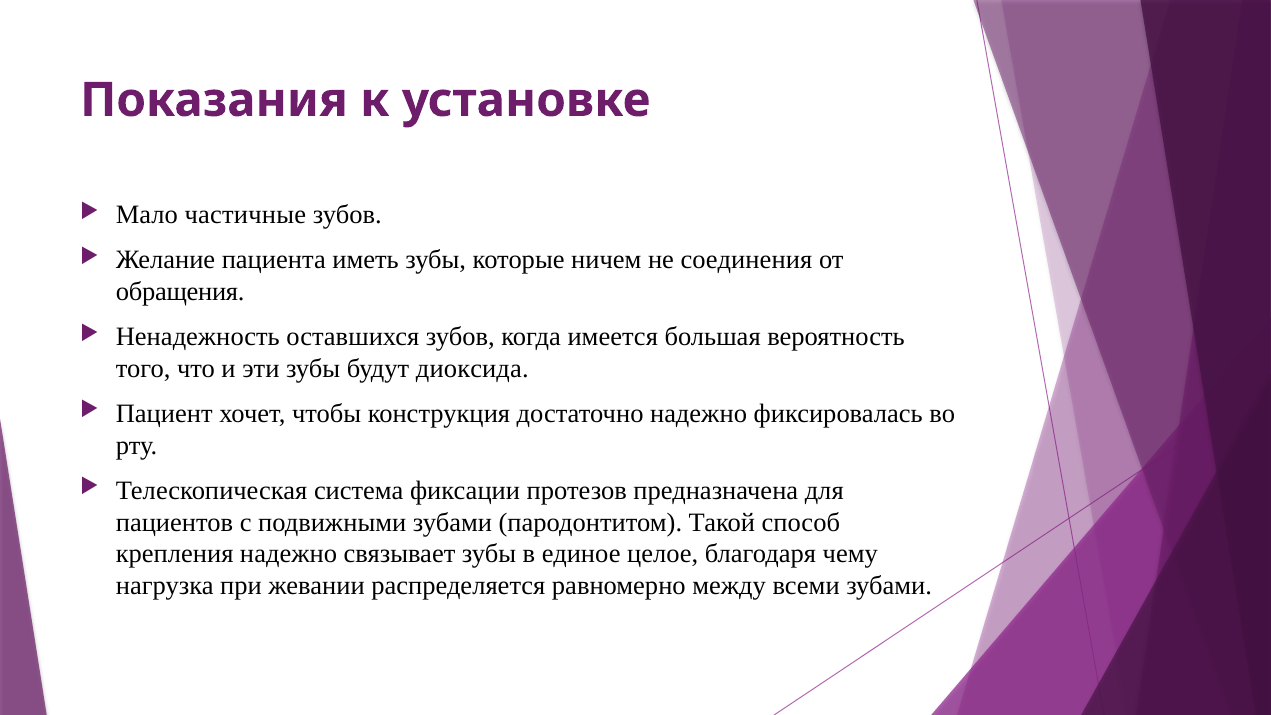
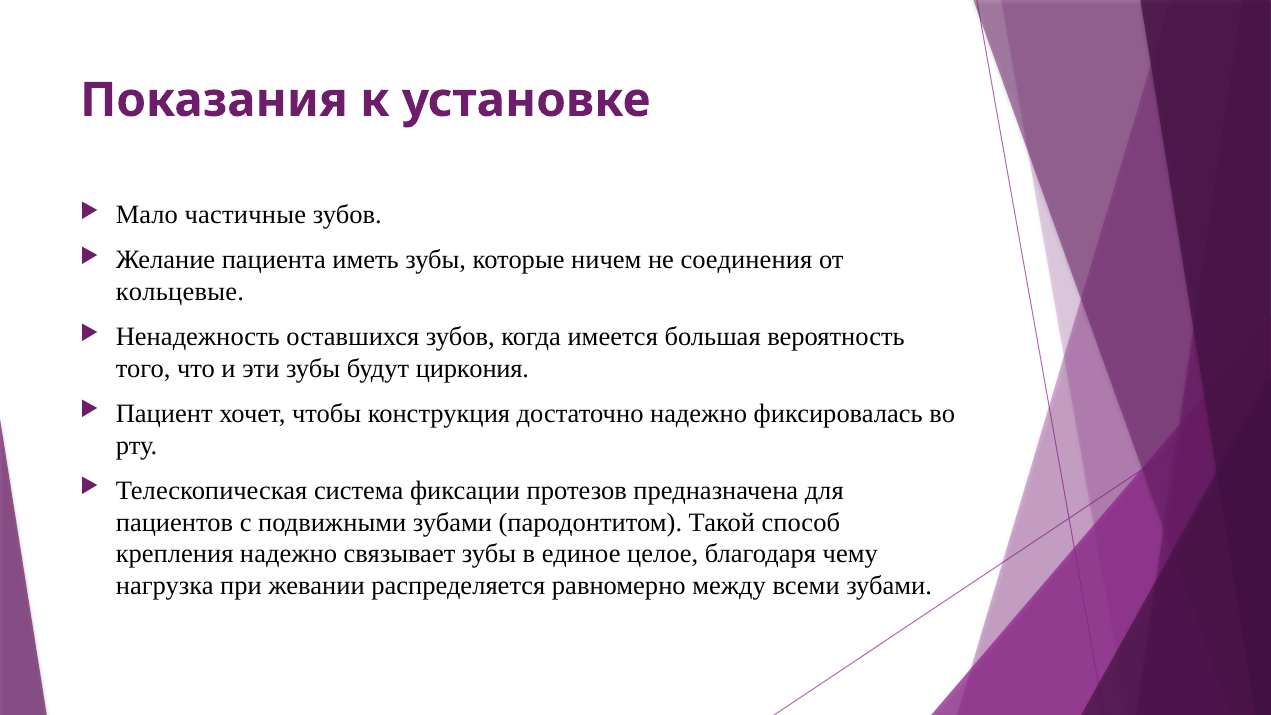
обращения: обращения -> кольцевые (180, 292)
диоксида: диоксида -> циркония (472, 369)
